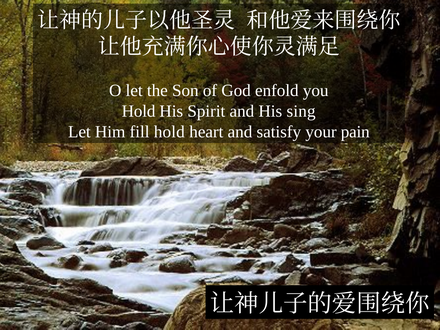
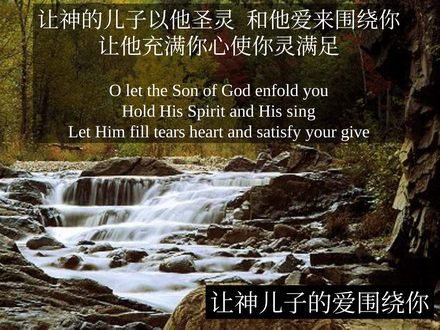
fill hold: hold -> tears (169, 132)
pain: pain -> give (355, 132)
